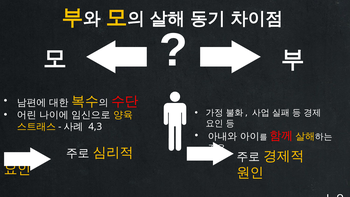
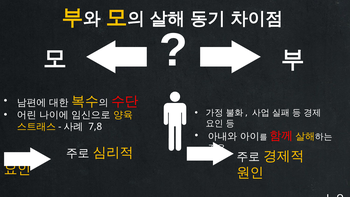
4,3: 4,3 -> 7,8 (95, 127)
